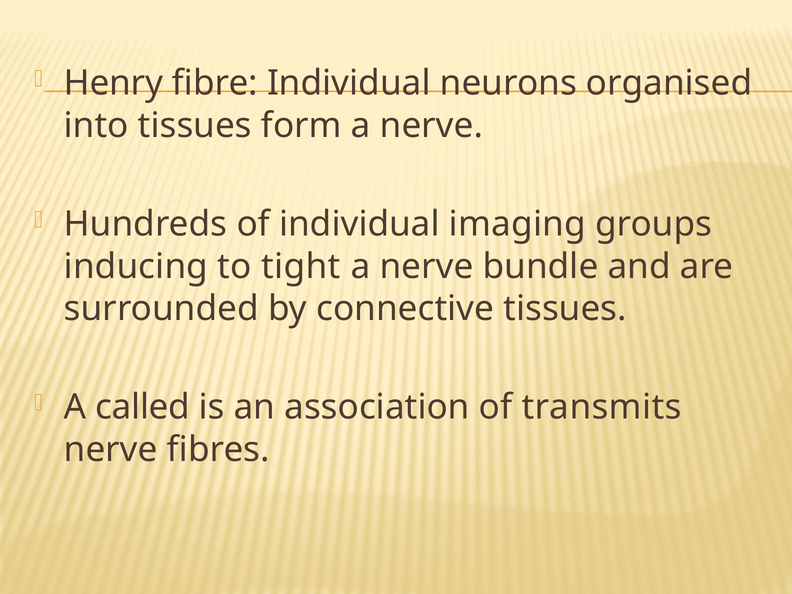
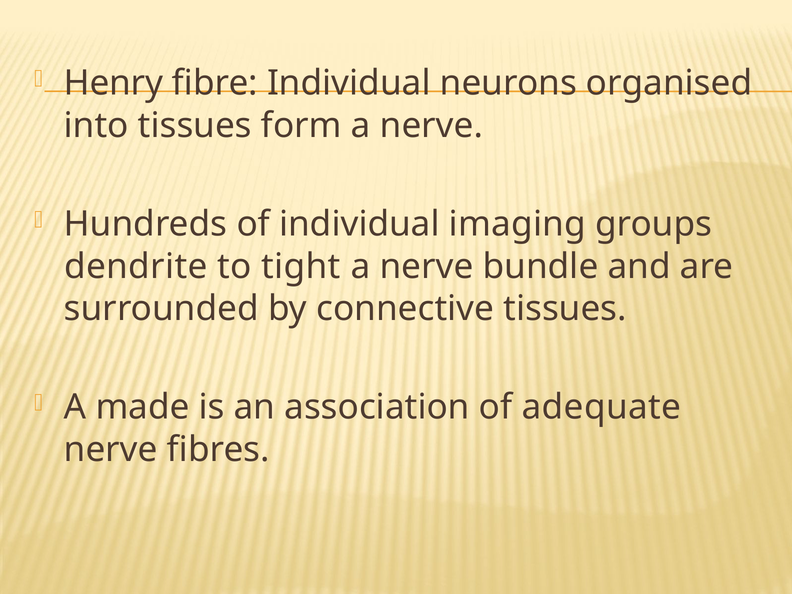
inducing: inducing -> dendrite (136, 266)
called: called -> made (143, 407)
transmits: transmits -> adequate (602, 407)
